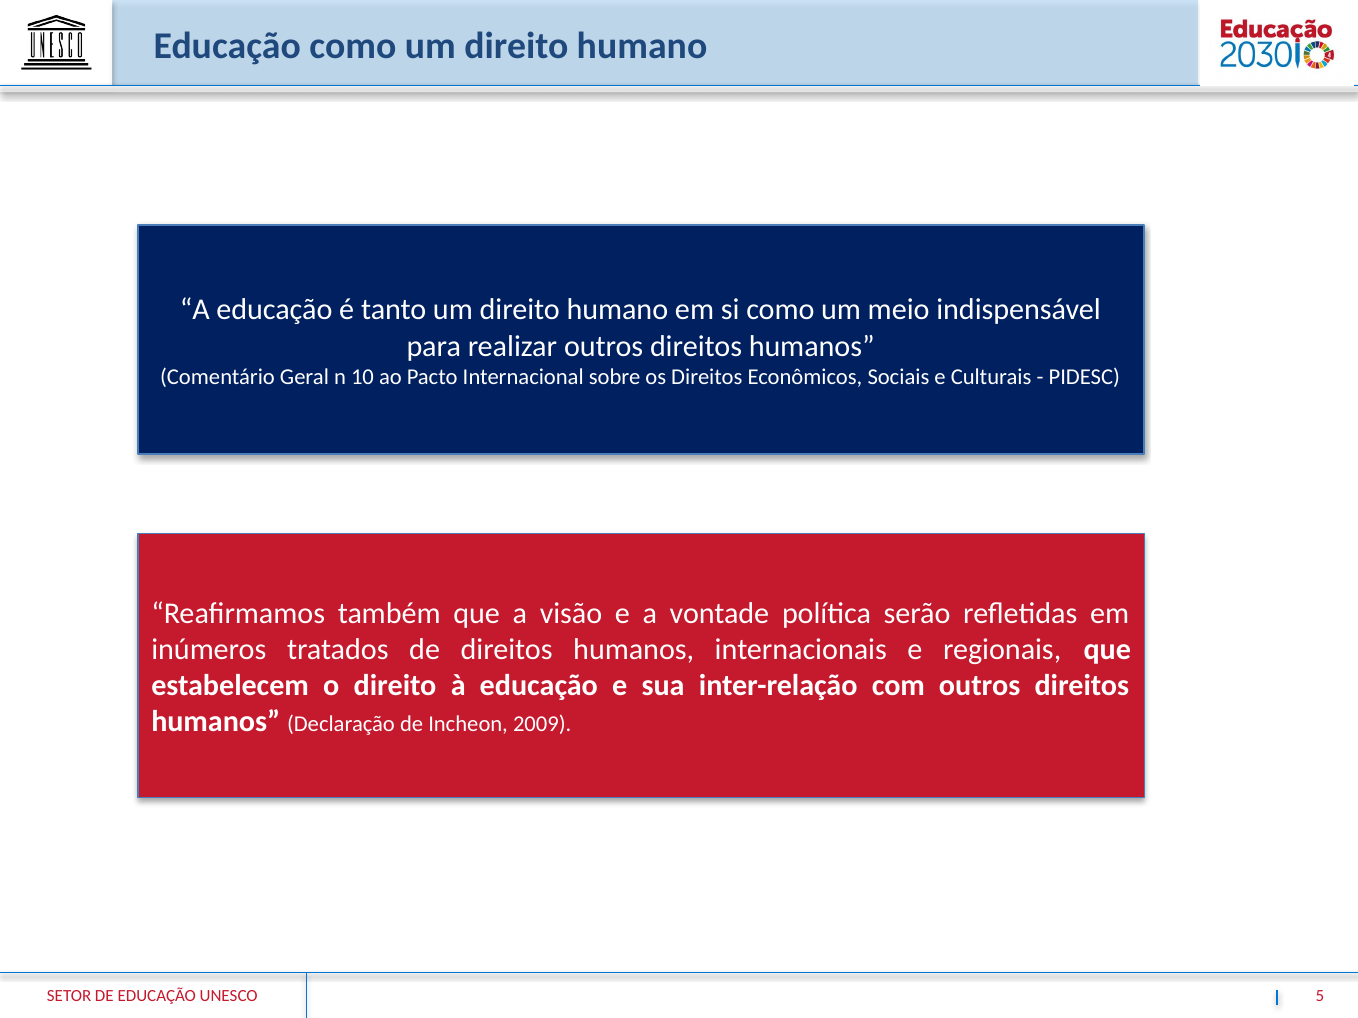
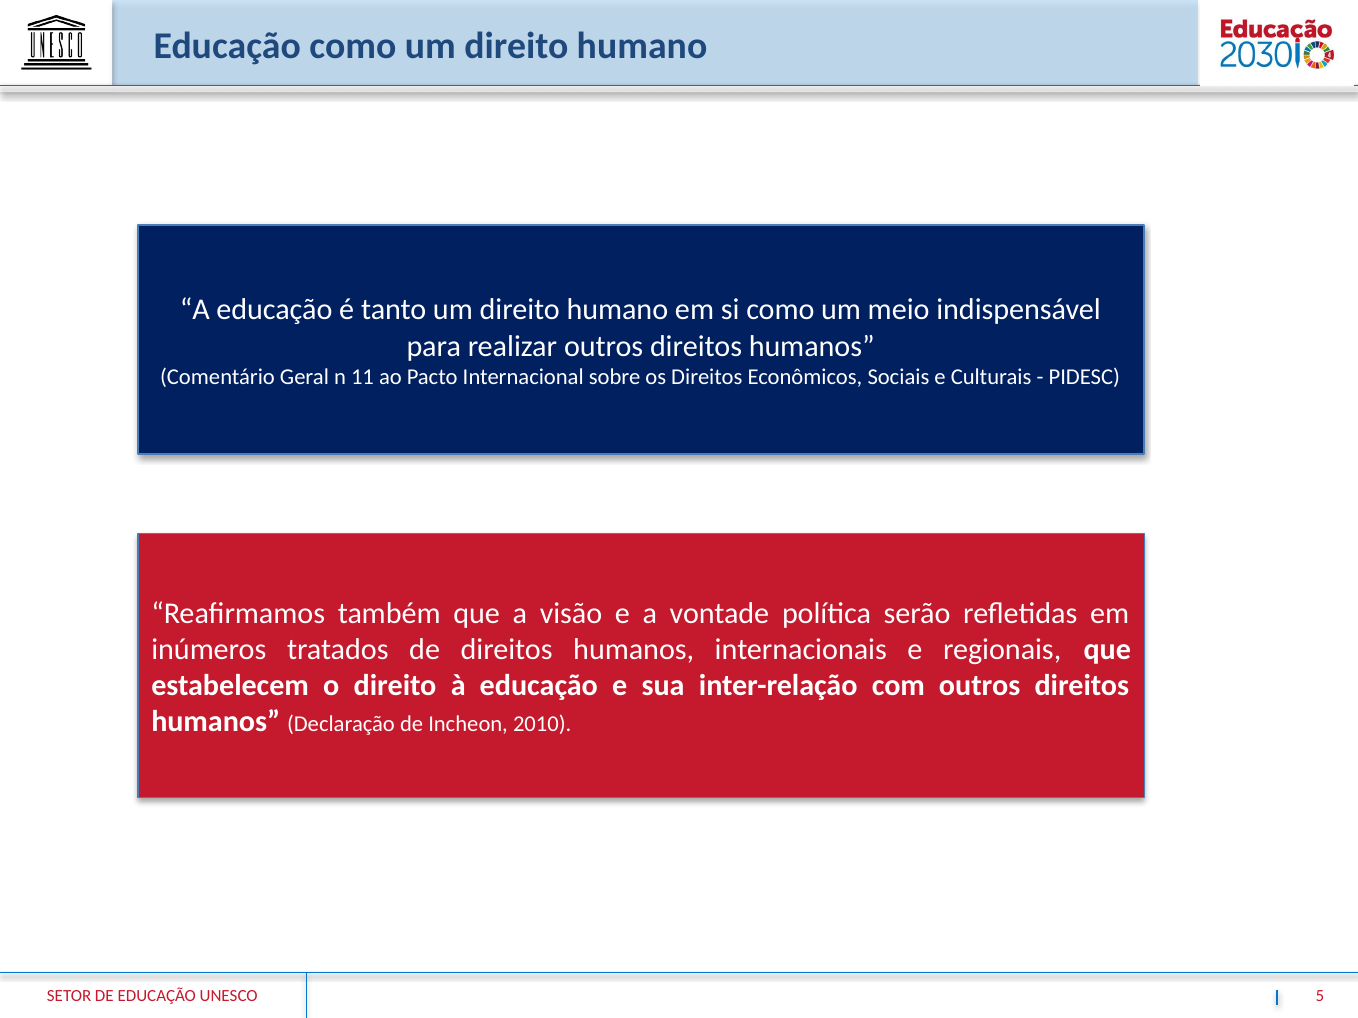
10: 10 -> 11 (362, 377)
2009: 2009 -> 2010 (542, 725)
